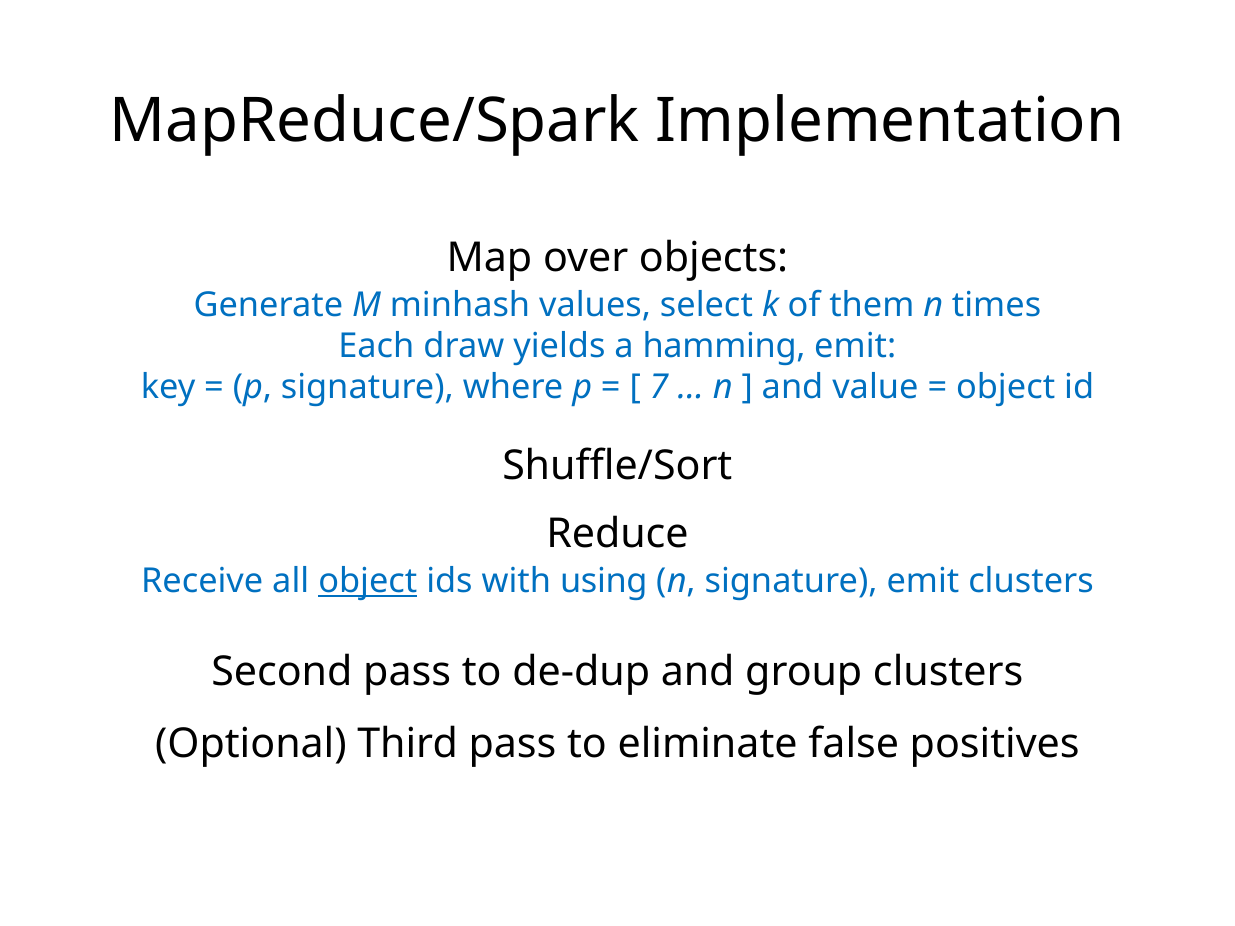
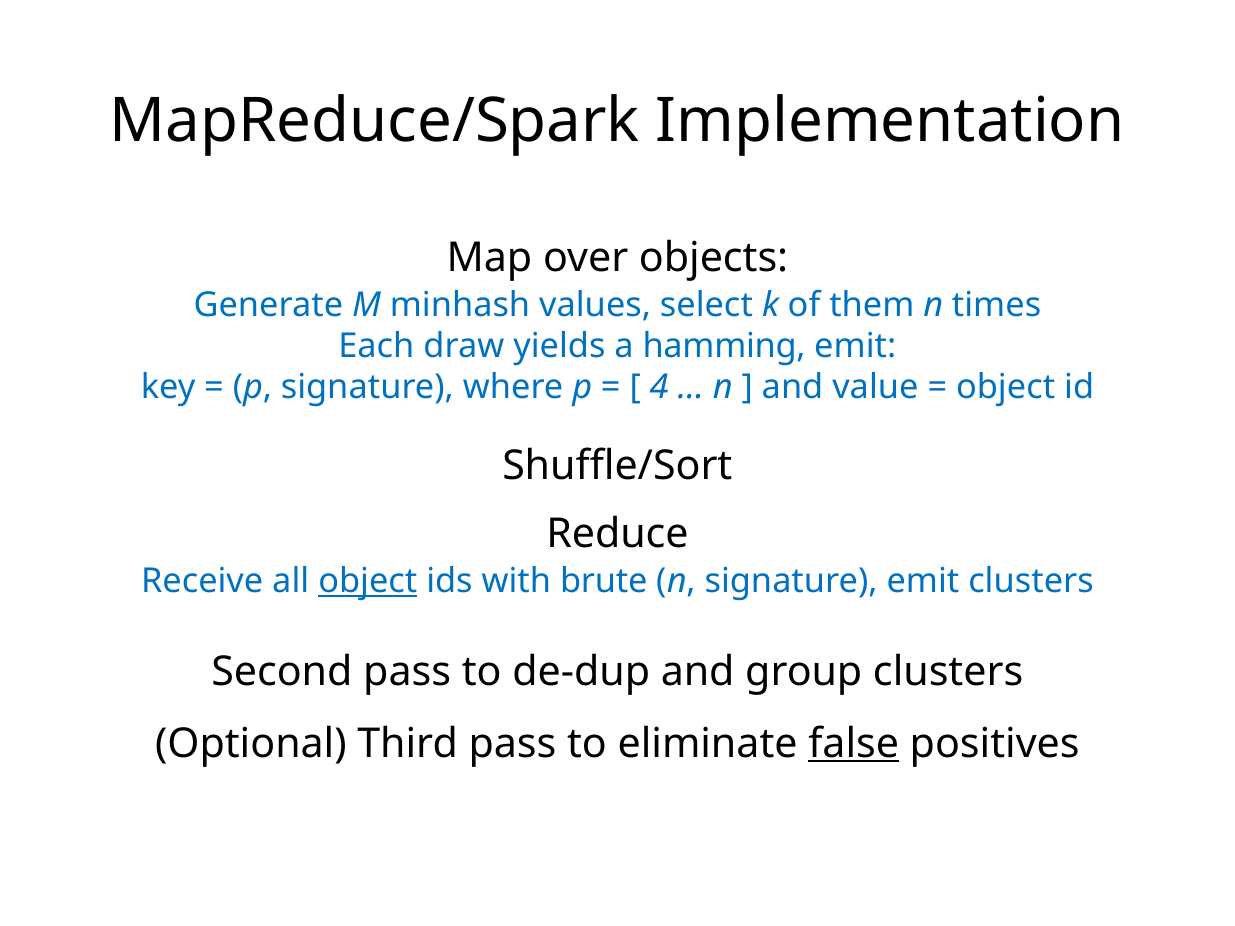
7: 7 -> 4 (659, 387)
using: using -> brute (604, 581)
false underline: none -> present (854, 744)
